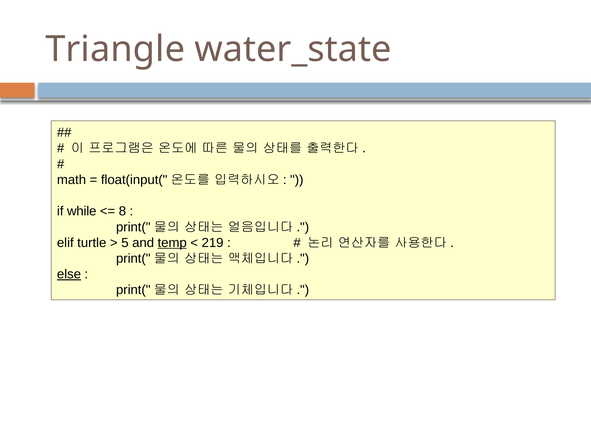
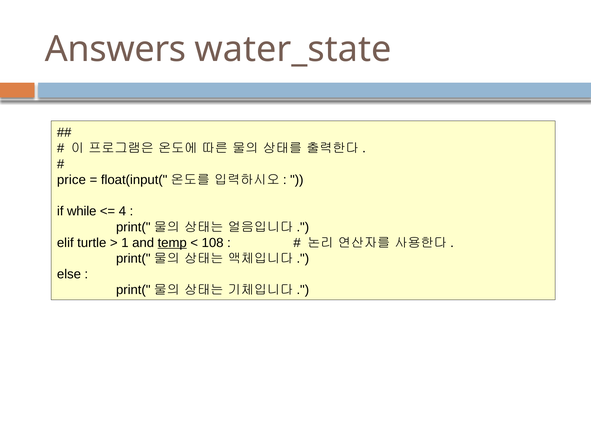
Triangle: Triangle -> Answers (115, 49)
math: math -> price (71, 180)
8: 8 -> 4 (122, 211)
5: 5 -> 1 (125, 243)
219: 219 -> 108 (213, 243)
else underline: present -> none (69, 274)
